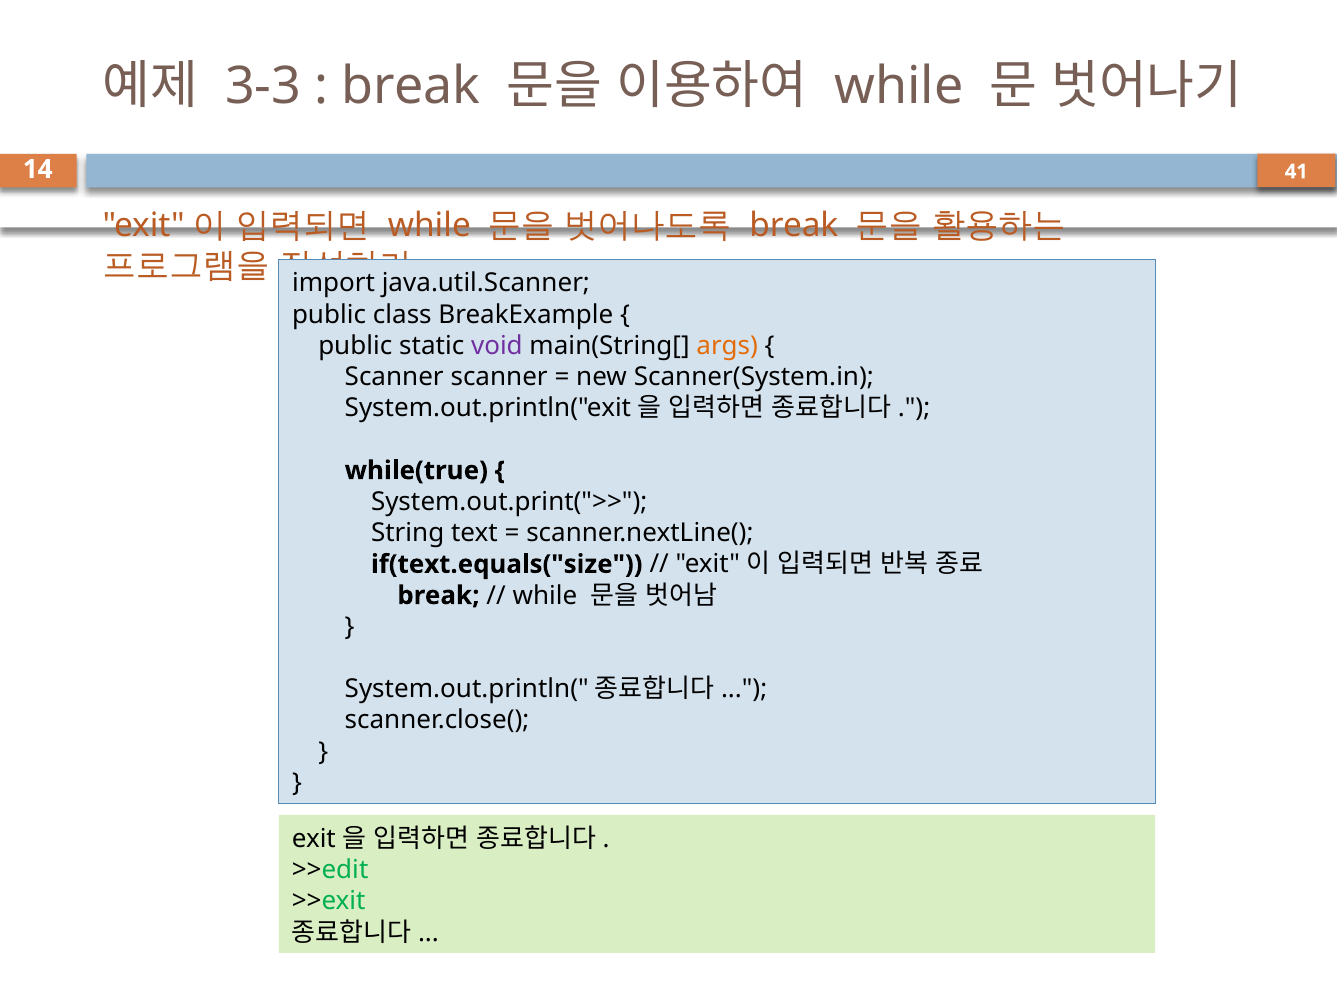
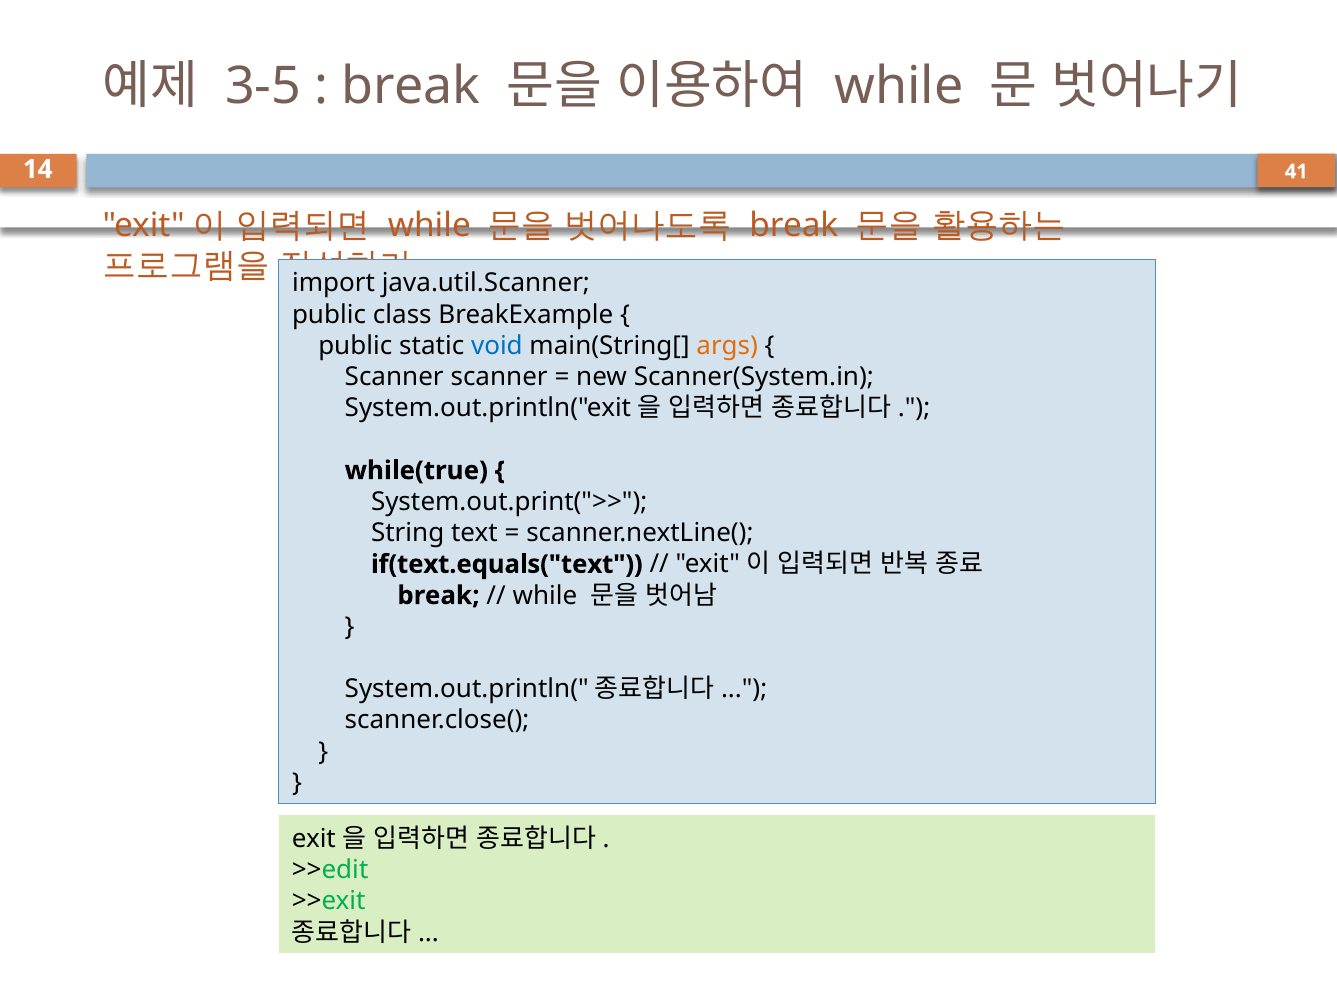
3-3: 3-3 -> 3-5 (263, 87)
void colour: purple -> blue (497, 346)
if(text.equals("size: if(text.equals("size -> if(text.equals("text (507, 564)
